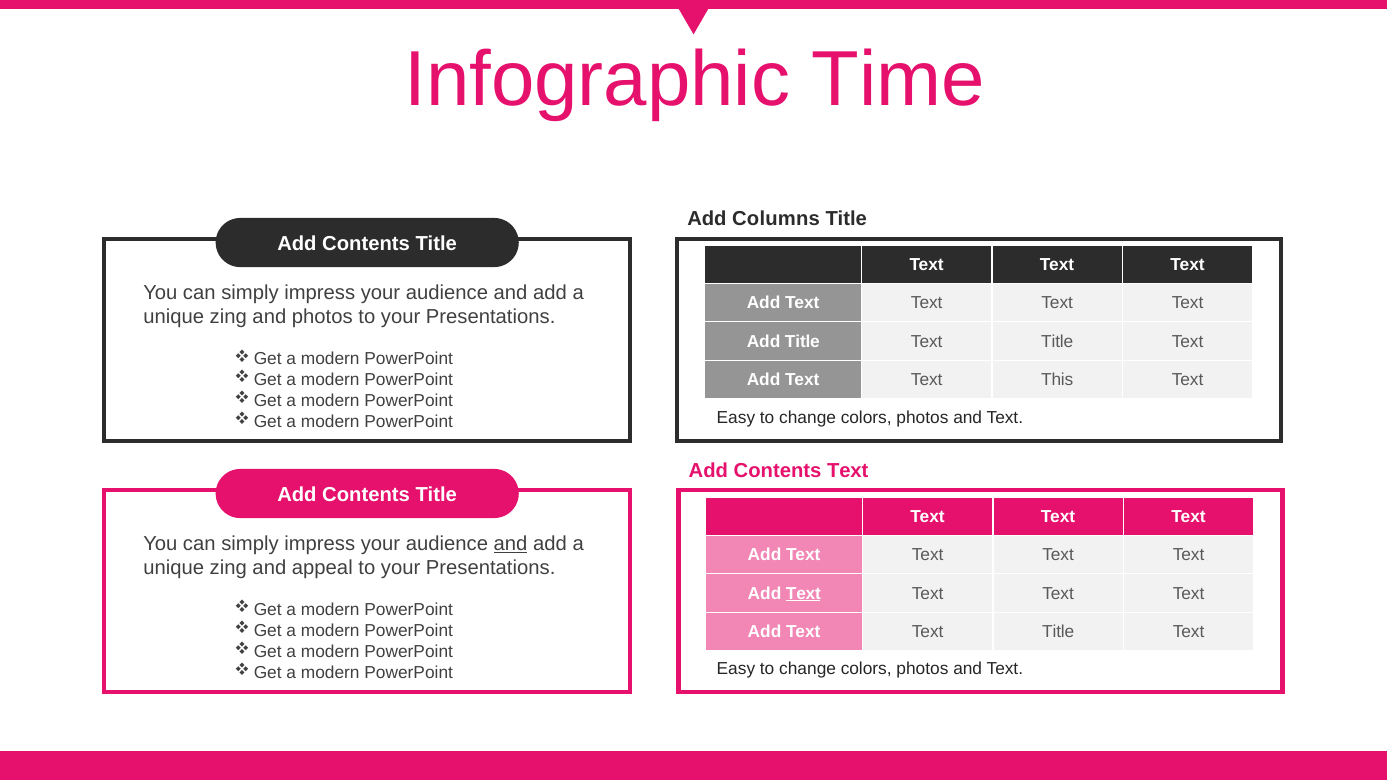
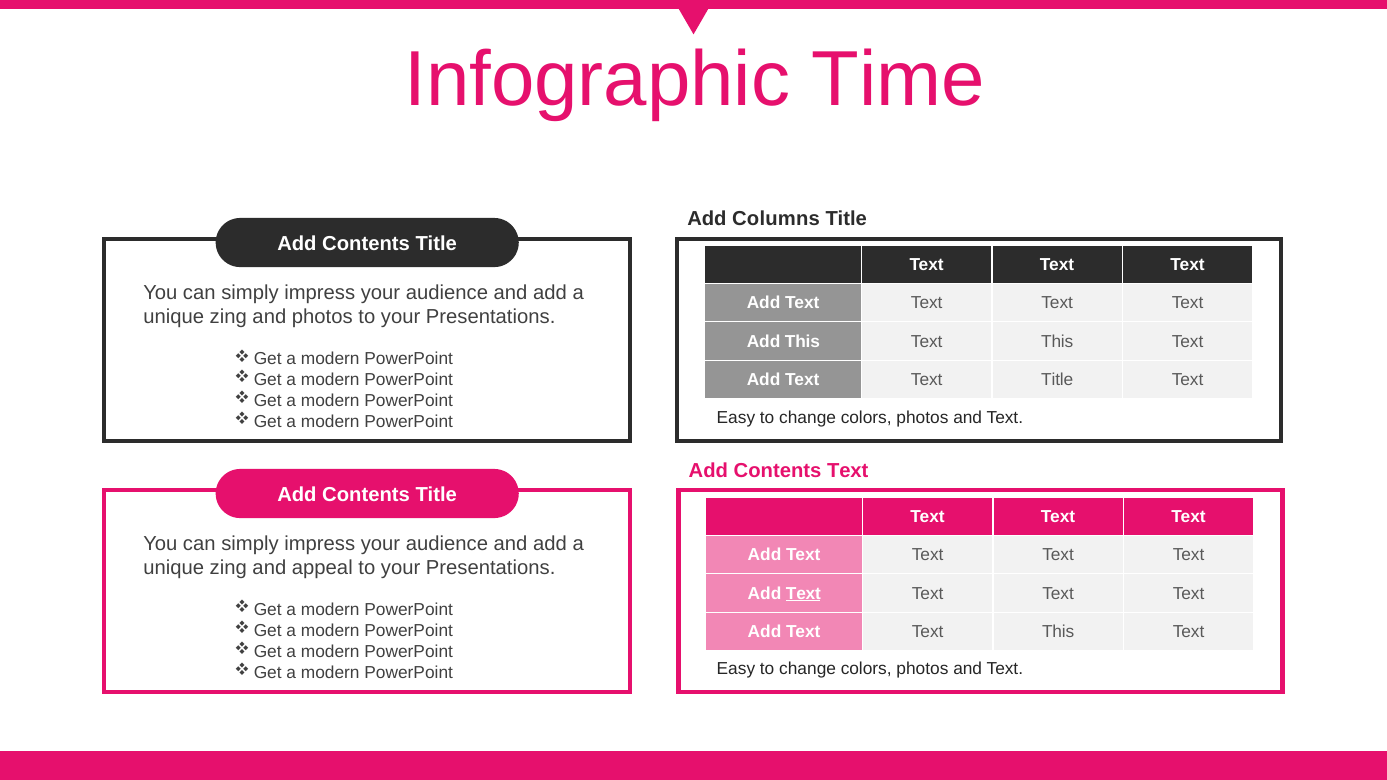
Add Title: Title -> This (802, 341)
Title: Title -> This (1057, 341)
Text This: This -> Title (1057, 380)
and underline: present -> none (511, 544)
Text Text Title: Title -> This (1058, 632)
